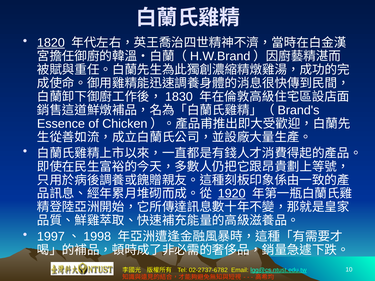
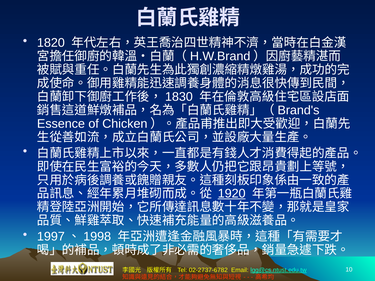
1820 underline: present -> none (51, 43)
